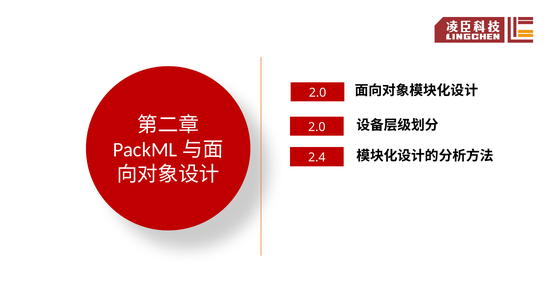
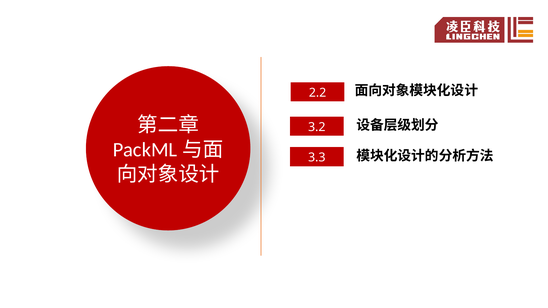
2.0: 2.0 -> 2.2 (318, 93)
2.0: 2.0 -> 3.2 (317, 127)
2.4: 2.4 -> 3.3 (317, 158)
